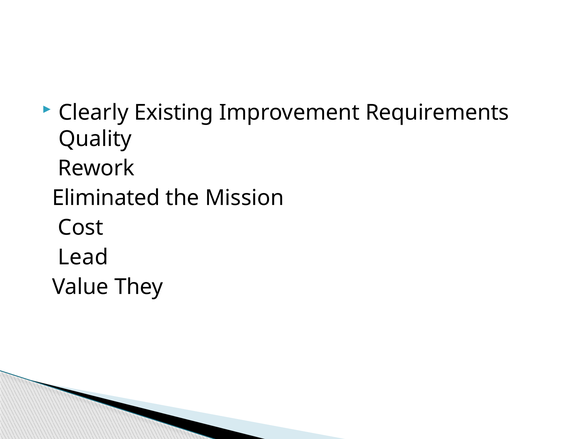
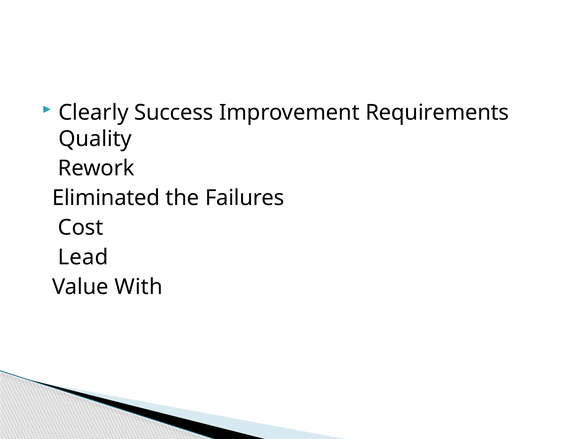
Existing: Existing -> Success (174, 112)
Mission: Mission -> Failures (245, 198)
They: They -> With (139, 287)
